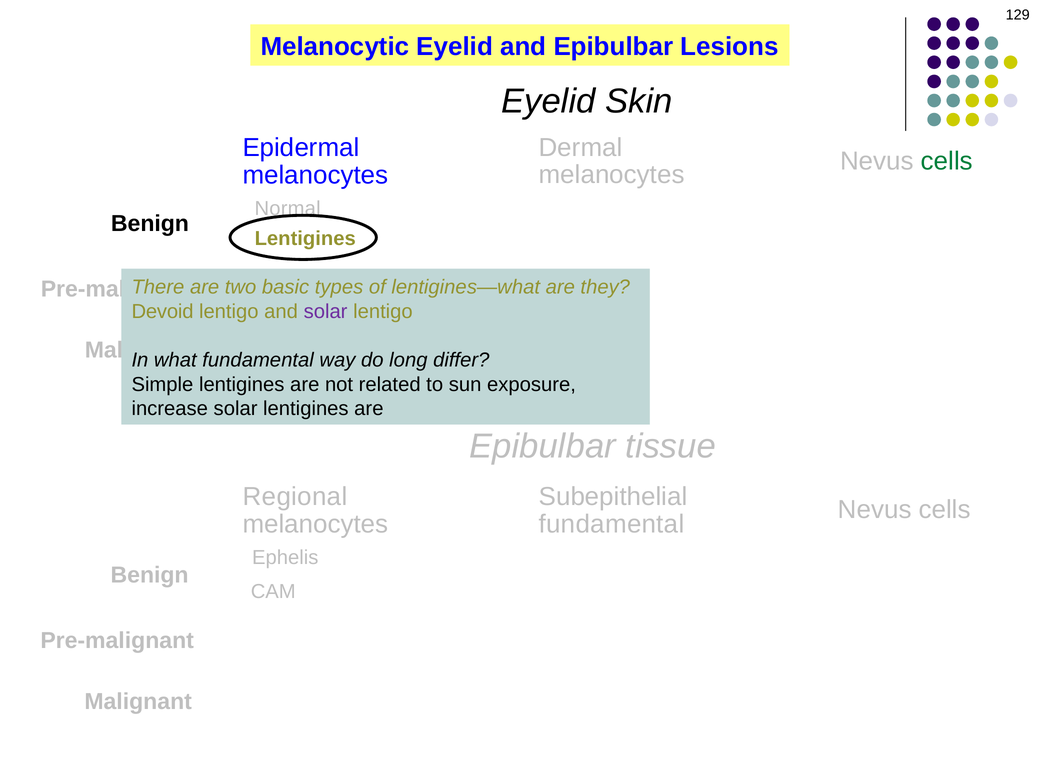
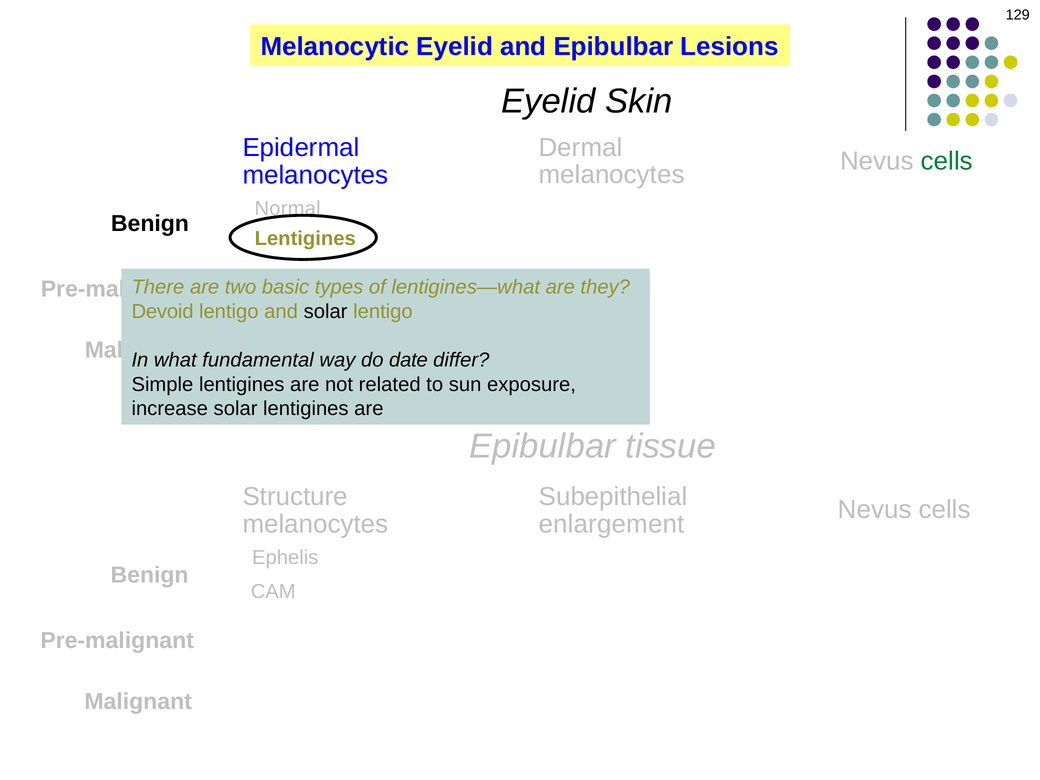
solar colour: purple -> black (326, 312)
long: long -> date (408, 360)
Regional: Regional -> Structure (295, 497)
fundamental: fundamental -> enlargement (612, 524)
